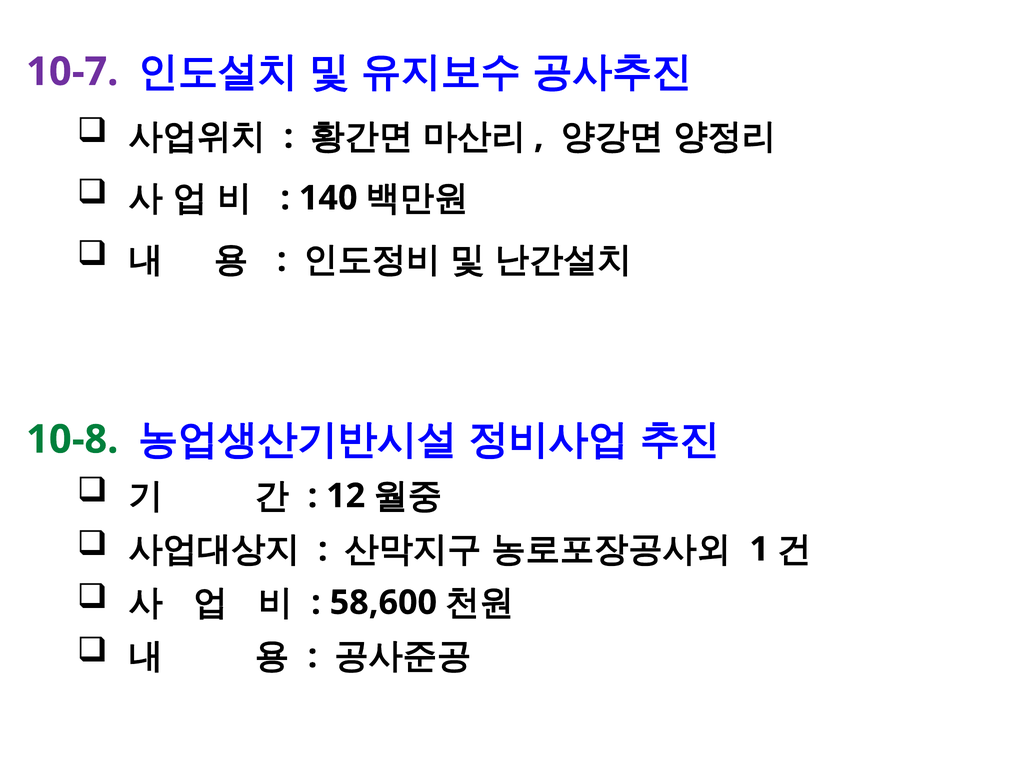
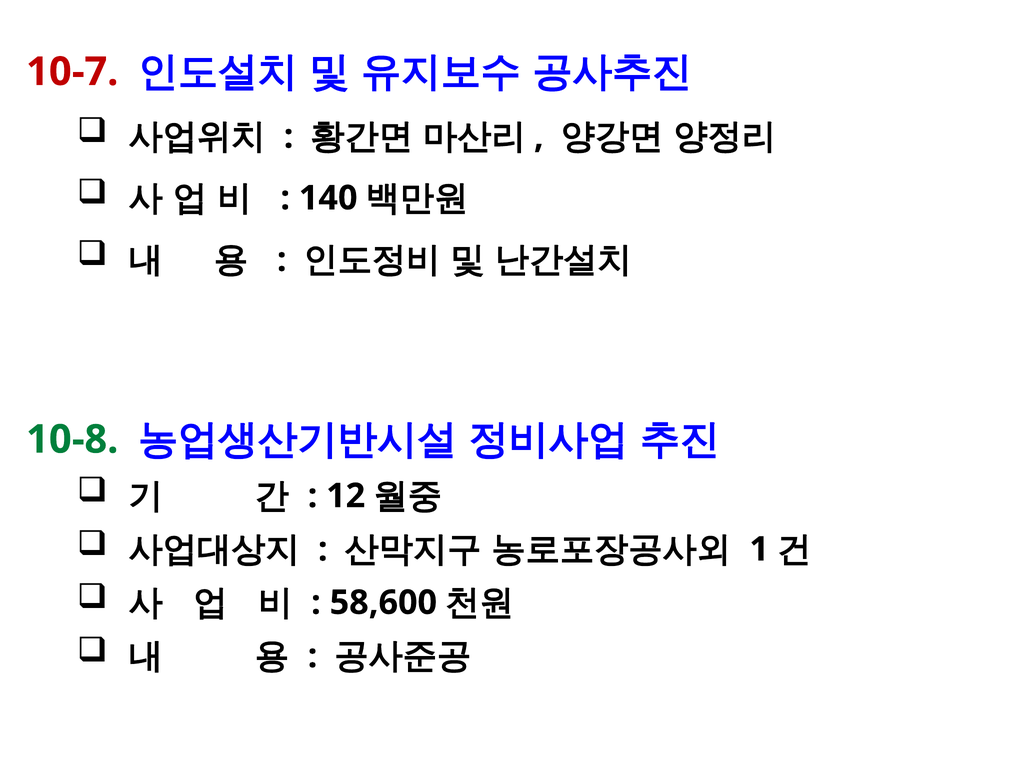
10-7 colour: purple -> red (72, 72)
